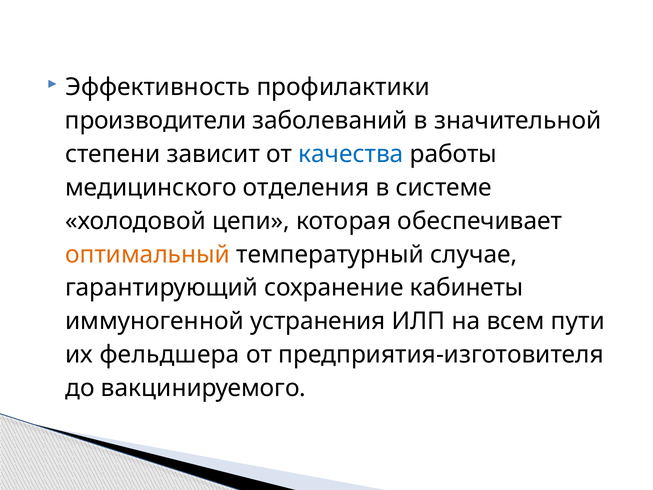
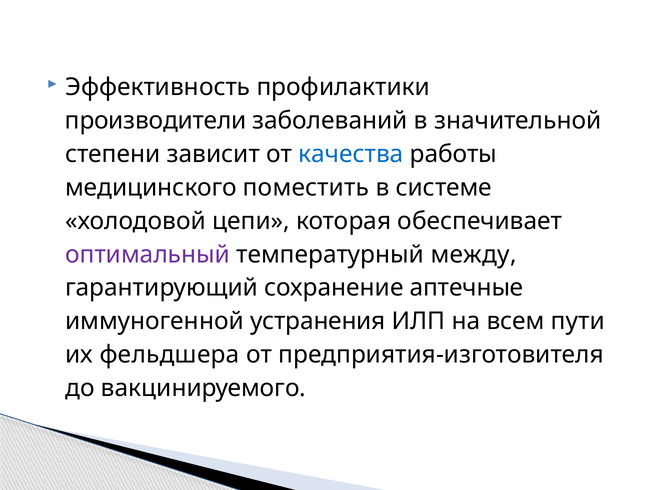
отделения: отделения -> поместить (306, 187)
оптимальный colour: orange -> purple (148, 254)
случае: случае -> между (474, 254)
кабинеты: кабинеты -> аптечные (467, 288)
